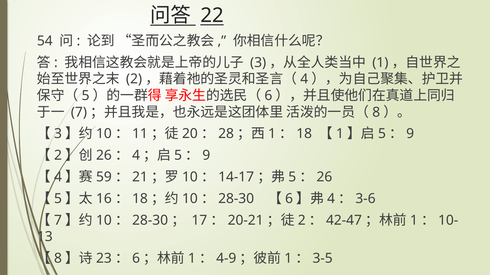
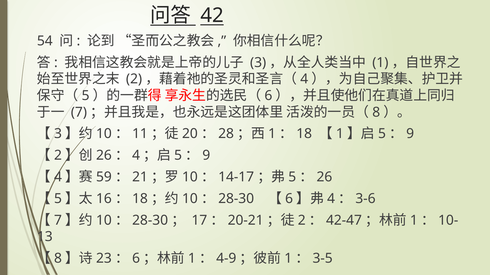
22: 22 -> 42 (212, 16)
